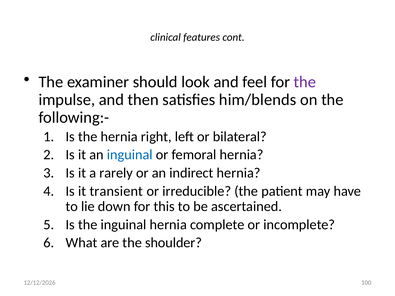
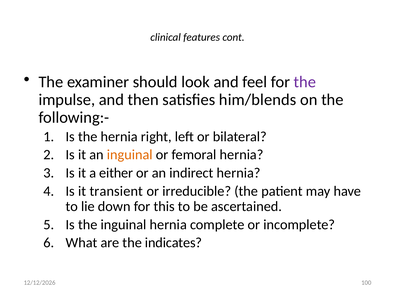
inguinal colour: blue -> orange (130, 155)
rarely: rarely -> either (116, 173)
shoulder: shoulder -> indicates (174, 243)
